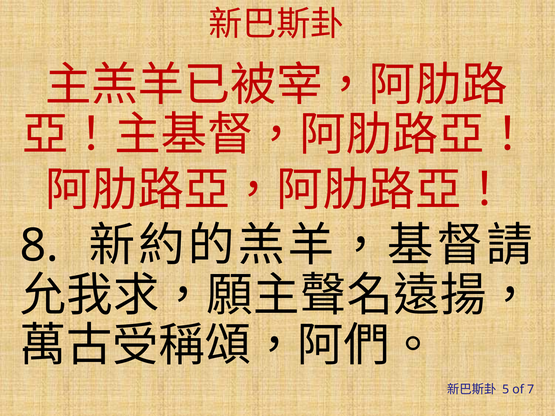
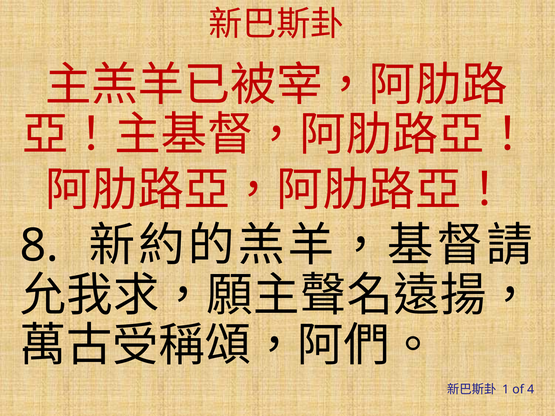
5: 5 -> 1 (506, 390)
7: 7 -> 4 (531, 390)
